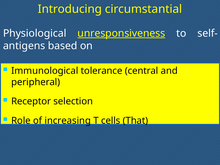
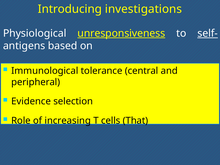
circumstantial: circumstantial -> investigations (143, 9)
self- underline: none -> present (208, 33)
Receptor: Receptor -> Evidence (31, 101)
